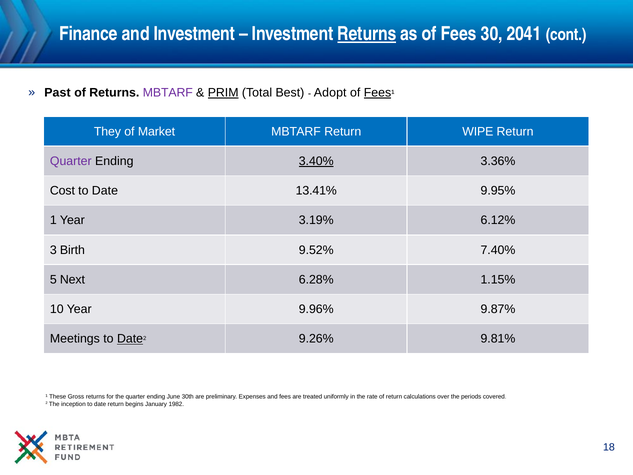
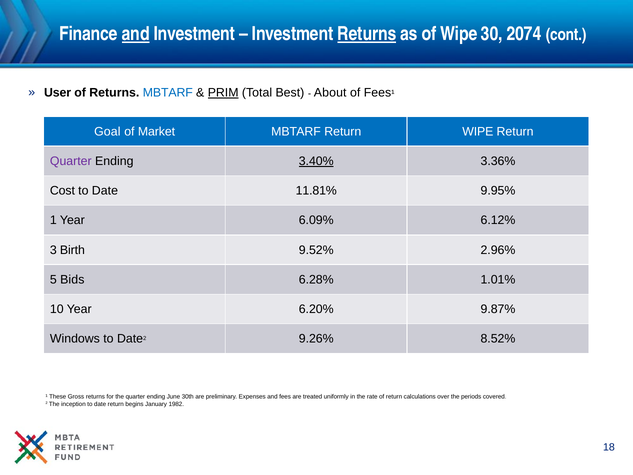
and underline: none -> present (136, 34)
as of Fees: Fees -> Wipe (459, 34)
2041: 2041 -> 2074 (524, 34)
Past: Past -> User (58, 93)
MBTARF colour: purple -> blue (168, 93)
Adopt: Adopt -> About (330, 93)
Fees underline: present -> none (378, 93)
They: They -> Goal (107, 131)
13.41%: 13.41% -> 11.81% (316, 191)
3.19%: 3.19% -> 6.09% (316, 220)
7.40%: 7.40% -> 2.96% (498, 250)
Next: Next -> Bids (72, 279)
1.15%: 1.15% -> 1.01% (498, 279)
9.96%: 9.96% -> 6.20% (316, 309)
Meetings: Meetings -> Windows (75, 339)
Date underline: present -> none (130, 339)
9.81%: 9.81% -> 8.52% (498, 339)
